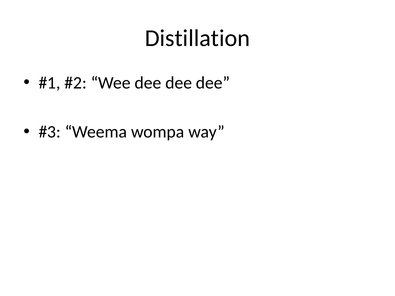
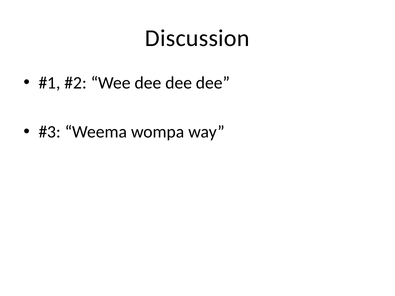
Distillation: Distillation -> Discussion (197, 38)
